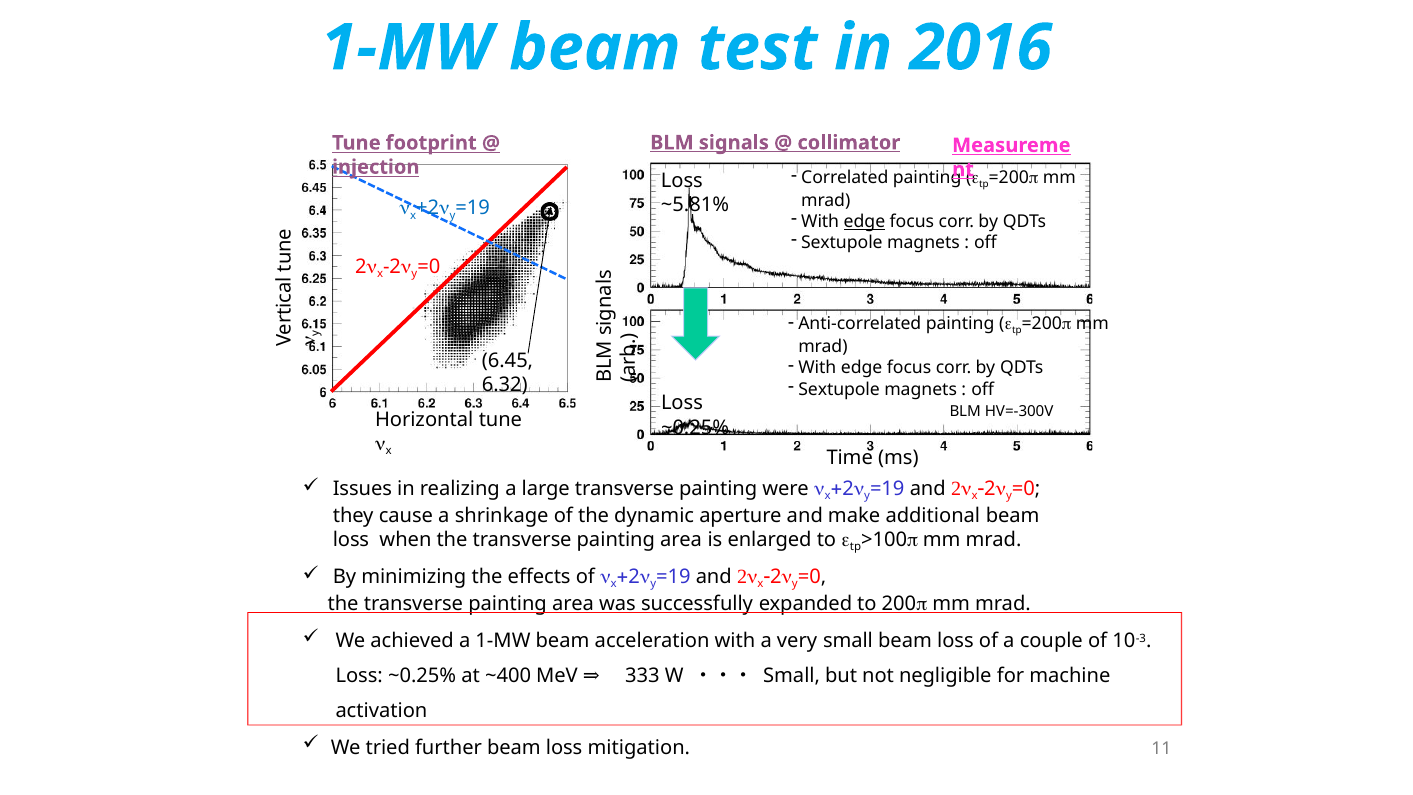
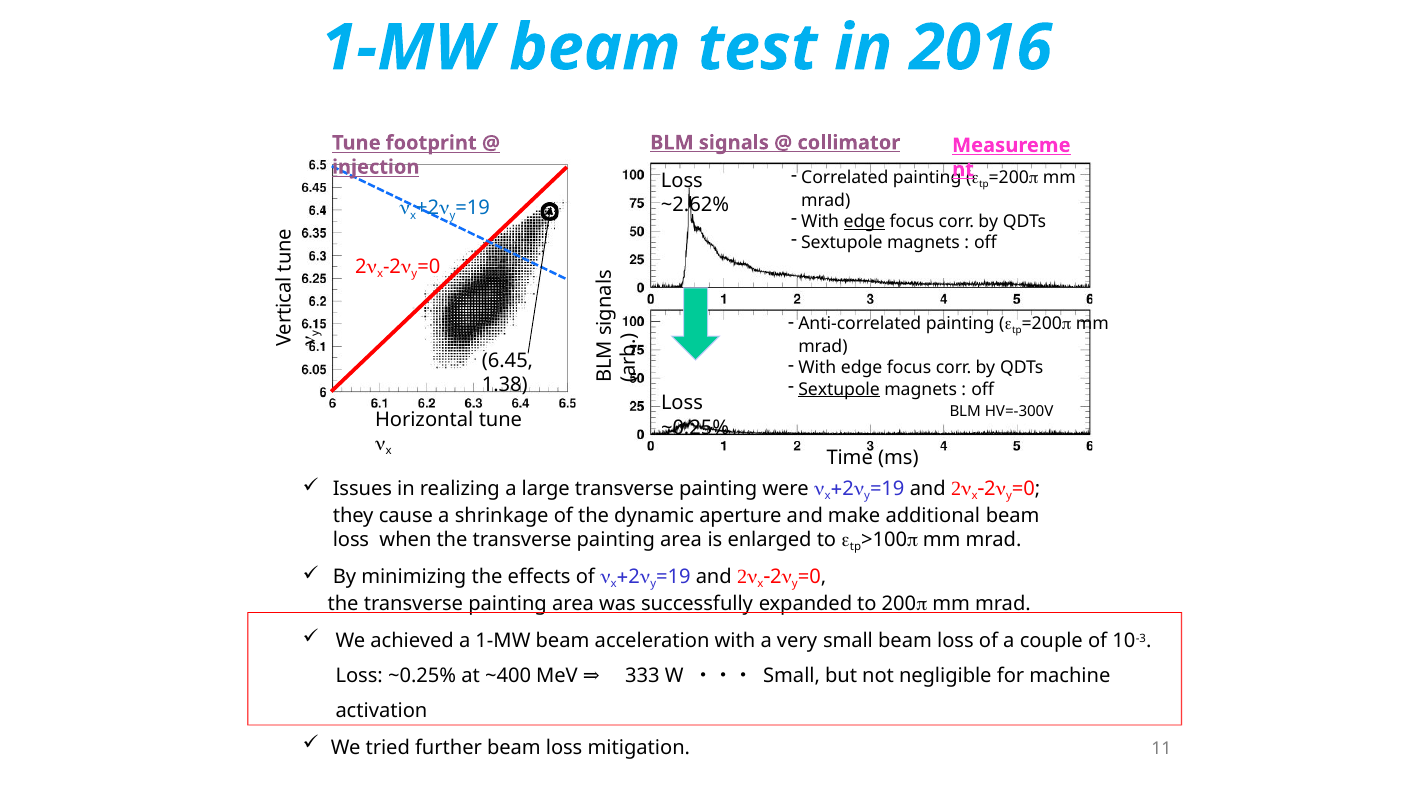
~5.81%: ~5.81% -> ~2.62% (695, 205)
6.32: 6.32 -> 1.38 (505, 385)
Sextupole underline: none -> present (839, 389)
